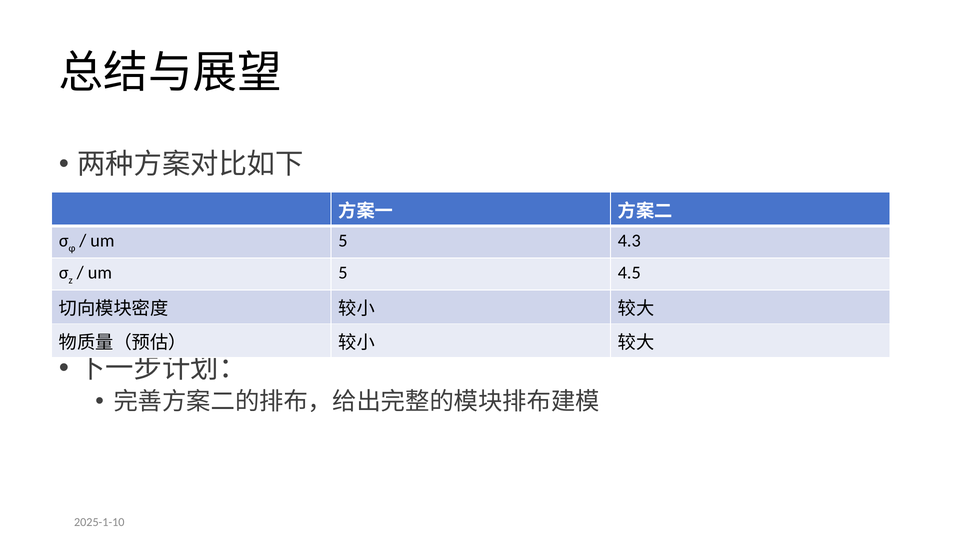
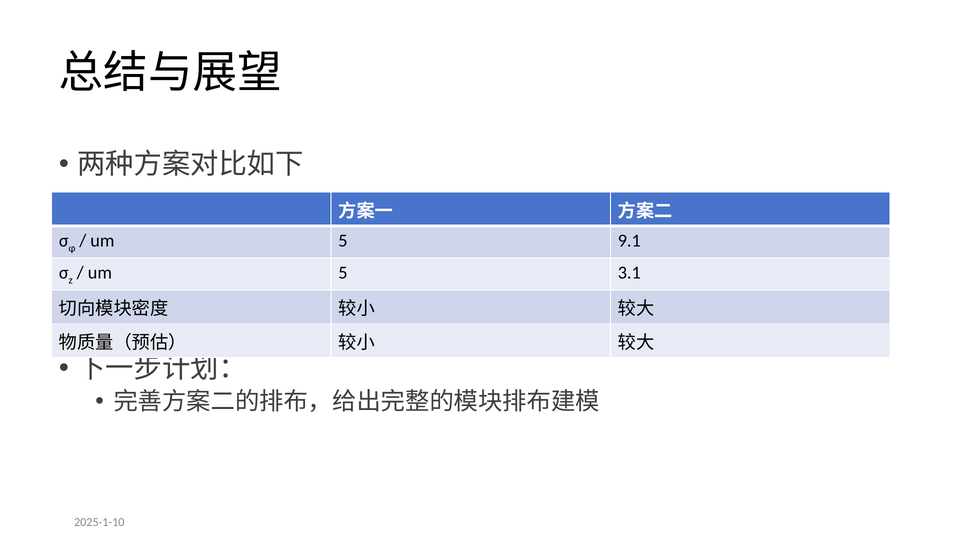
4.3: 4.3 -> 9.1 (629, 241)
4.5: 4.5 -> 3.1 (629, 273)
